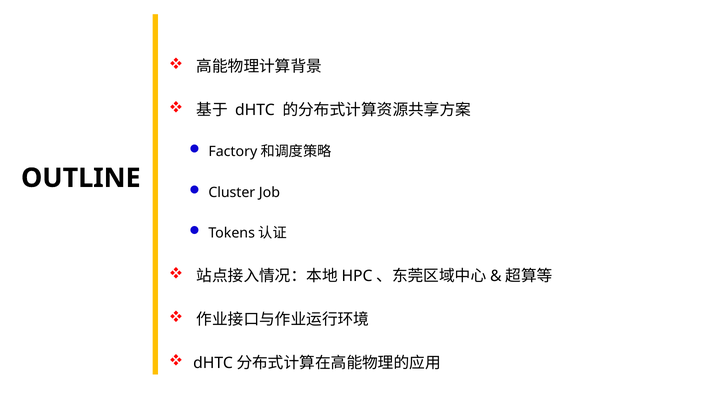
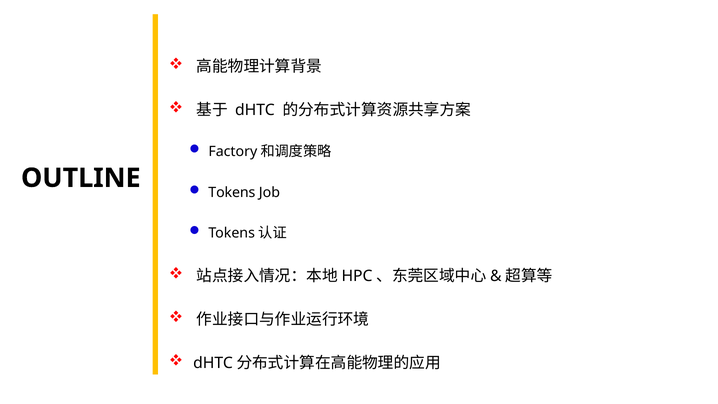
Cluster: Cluster -> Tokens (232, 192)
